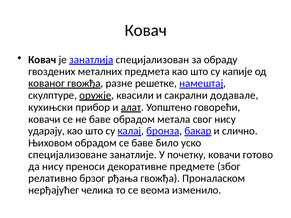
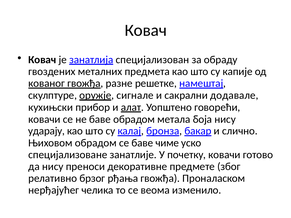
квасили: квасили -> сигнале (135, 95)
свог: свог -> боја (202, 119)
било: било -> чиме (167, 143)
